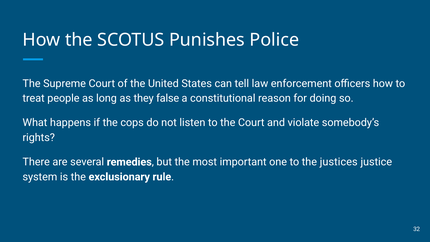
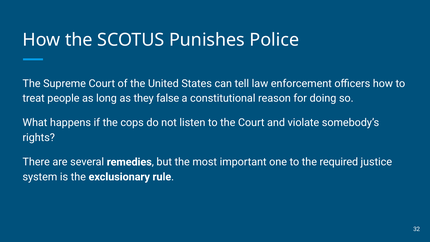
justices: justices -> required (339, 162)
